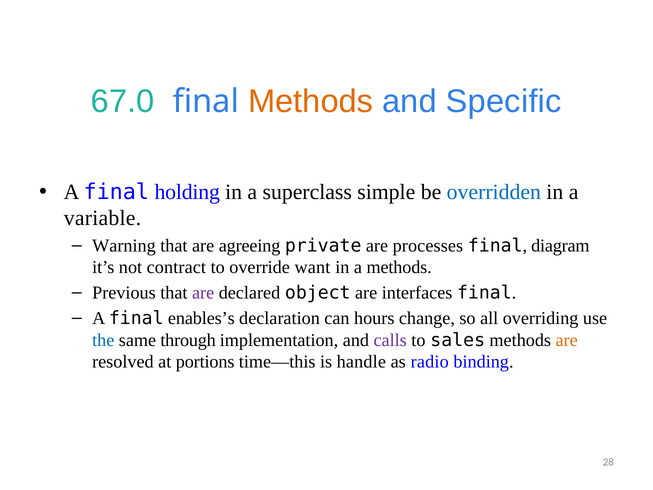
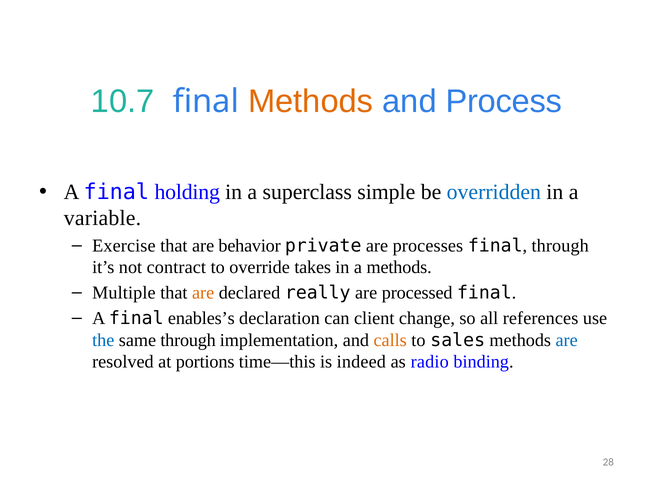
67.0: 67.0 -> 10.7 (123, 101)
Specific: Specific -> Process (504, 101)
Warning: Warning -> Exercise (124, 245)
agreeing: agreeing -> behavior (250, 245)
final diagram: diagram -> through (560, 245)
want: want -> takes (313, 267)
Previous: Previous -> Multiple (124, 293)
are colour: purple -> orange (203, 293)
object: object -> really (318, 293)
interfaces: interfaces -> processed (417, 293)
hours: hours -> client (374, 318)
overriding: overriding -> references (541, 318)
calls colour: purple -> orange (390, 340)
are colour: orange -> blue (567, 340)
handle: handle -> indeed (361, 362)
